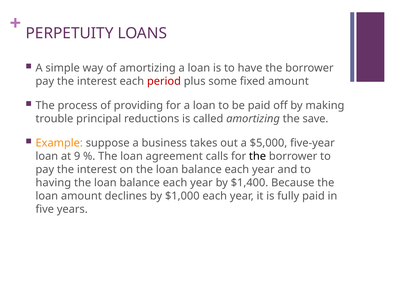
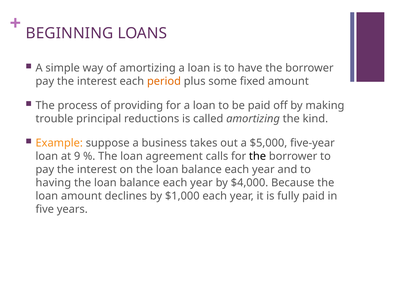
PERPETUITY: PERPETUITY -> BEGINNING (70, 33)
period colour: red -> orange (164, 81)
save: save -> kind (315, 119)
$1,400: $1,400 -> $4,000 (250, 183)
